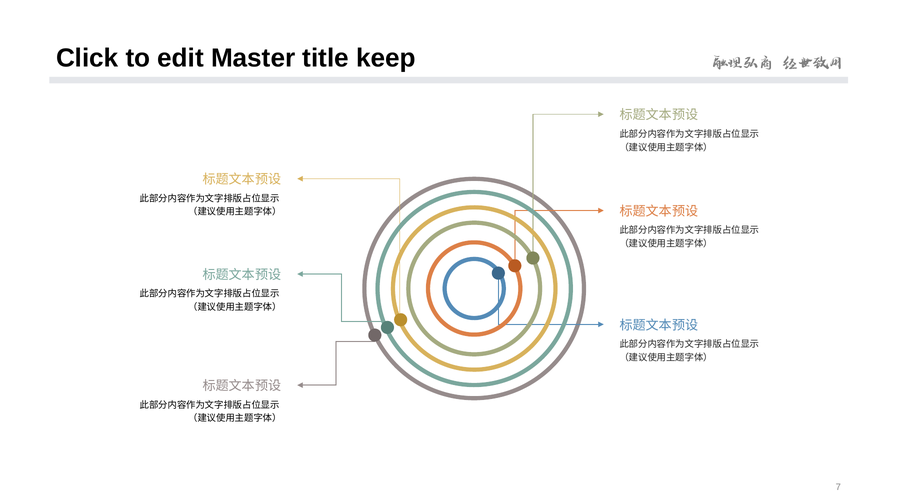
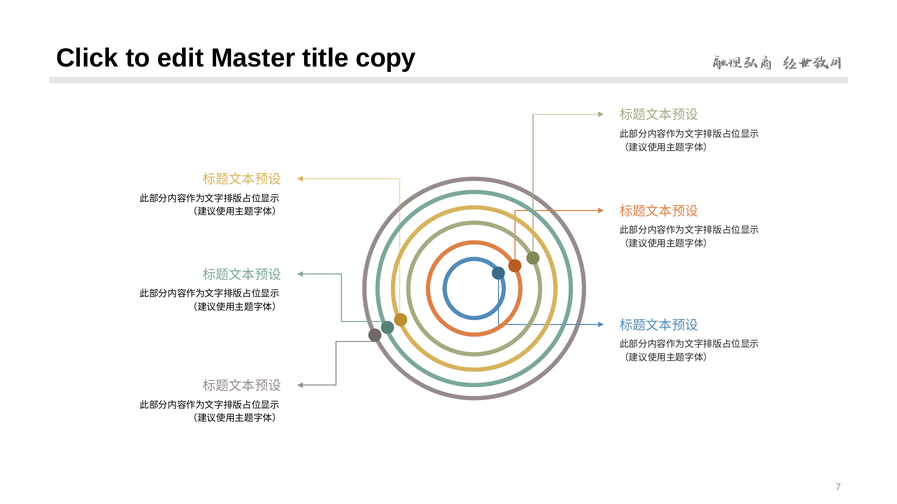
keep: keep -> copy (386, 58)
